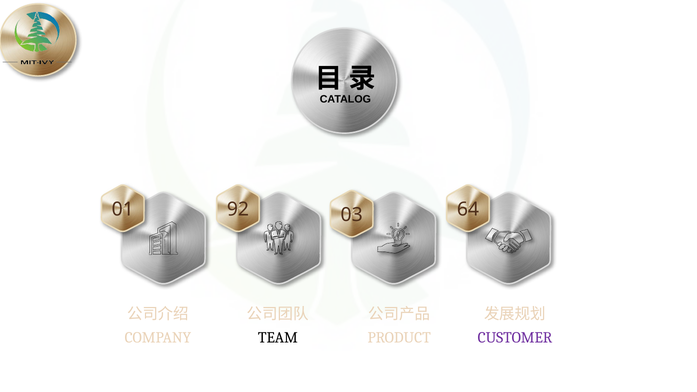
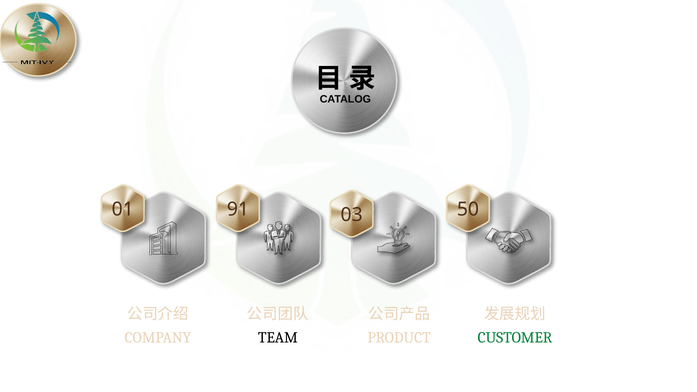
92: 92 -> 91 (238, 210)
64: 64 -> 50 (468, 210)
CUSTOMER colour: purple -> green (515, 338)
